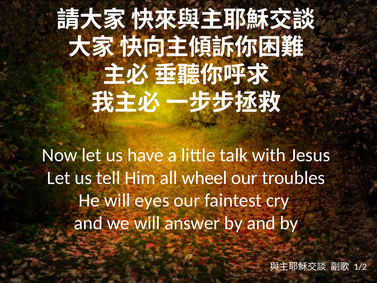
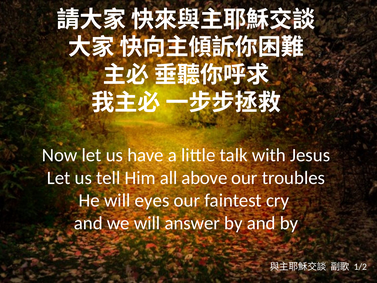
wheel: wheel -> above (204, 178)
